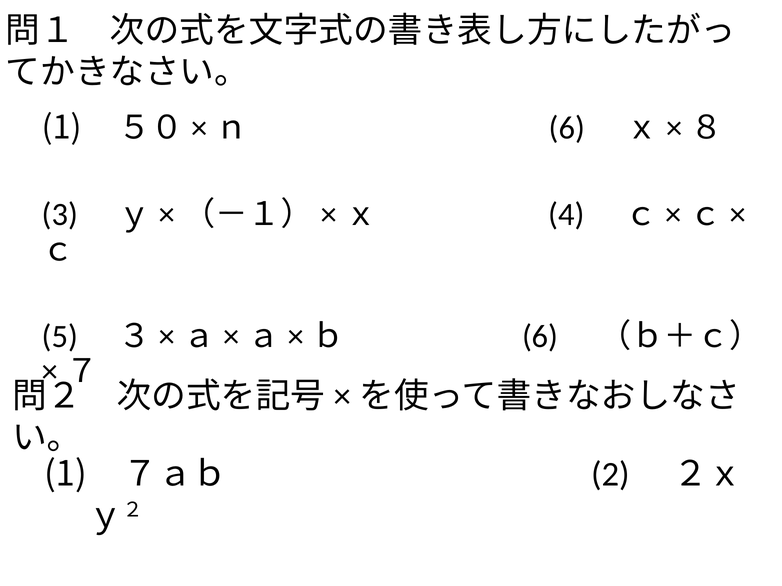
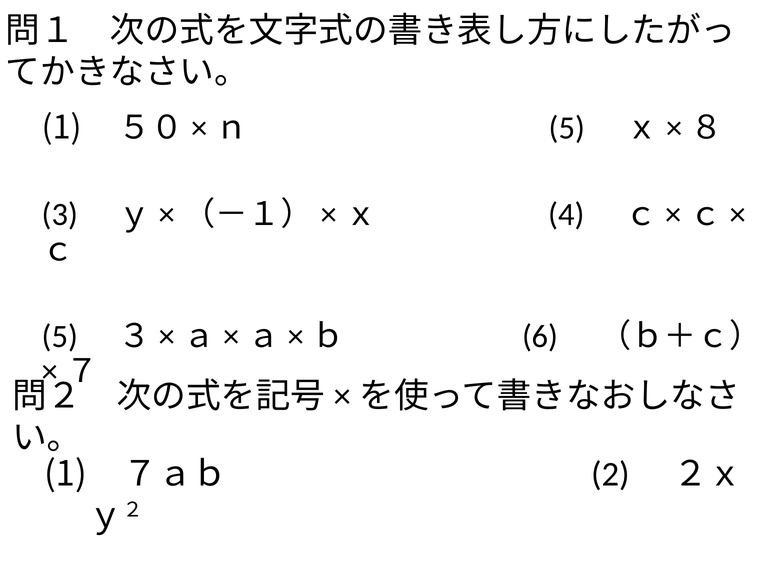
５０×ｎ 6: 6 -> 5 (567, 128)
